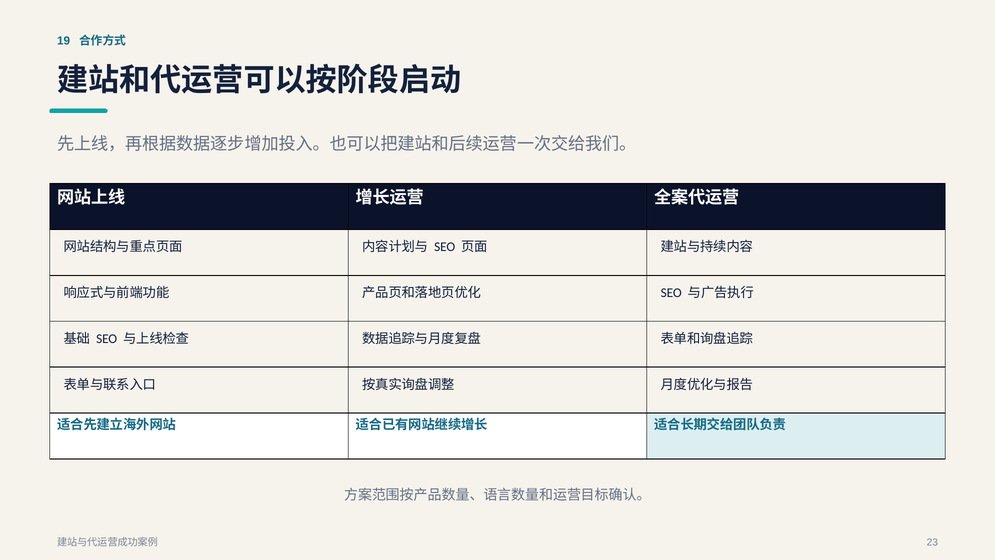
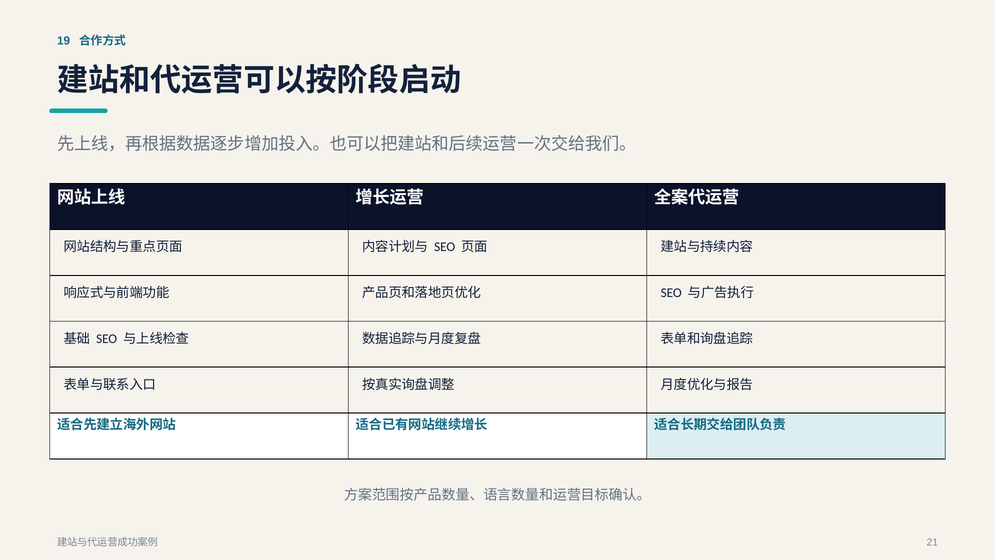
23: 23 -> 21 (932, 542)
